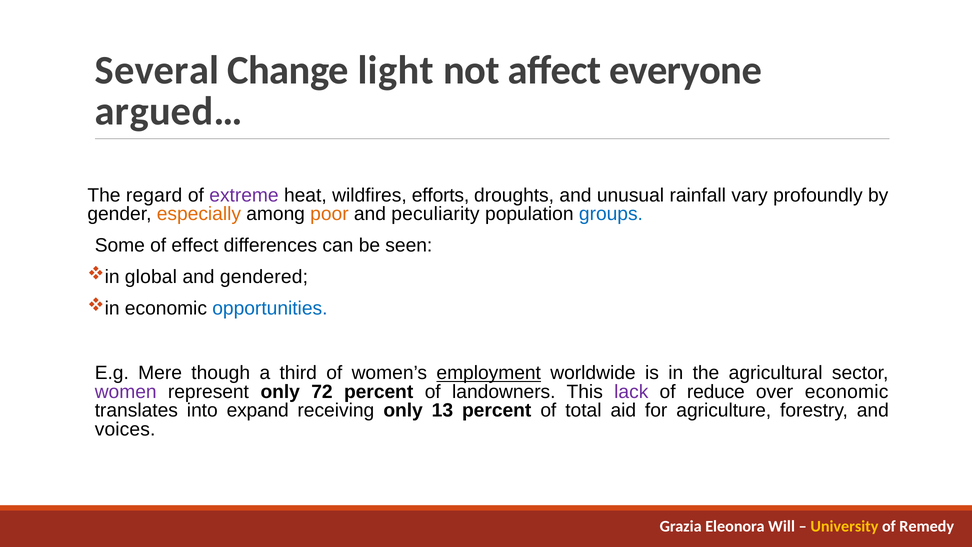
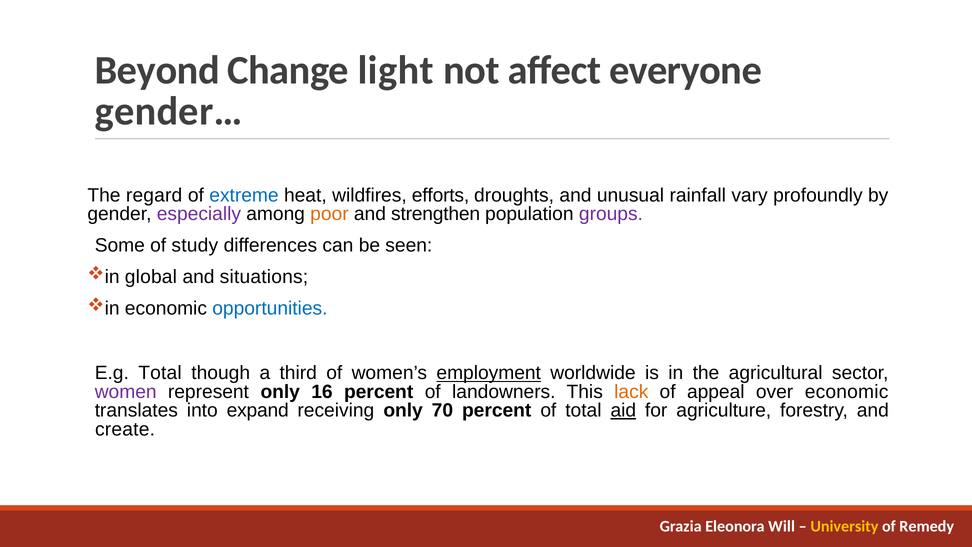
Several: Several -> Beyond (157, 70)
argued…: argued… -> gender… (169, 111)
extreme colour: purple -> blue (244, 195)
especially colour: orange -> purple (199, 214)
peculiarity: peculiarity -> strengthen (436, 214)
groups colour: blue -> purple (611, 214)
effect: effect -> study (195, 245)
gendered: gendered -> situations (264, 277)
E.g Mere: Mere -> Total (160, 373)
72: 72 -> 16 (322, 392)
lack colour: purple -> orange (631, 392)
reduce: reduce -> appeal (716, 392)
13: 13 -> 70 (442, 410)
aid underline: none -> present (623, 410)
voices: voices -> create (125, 429)
